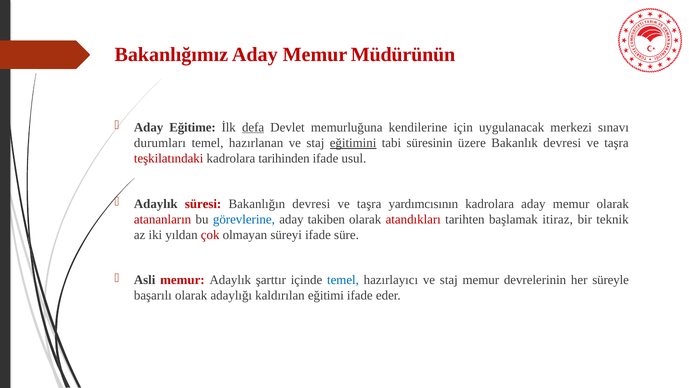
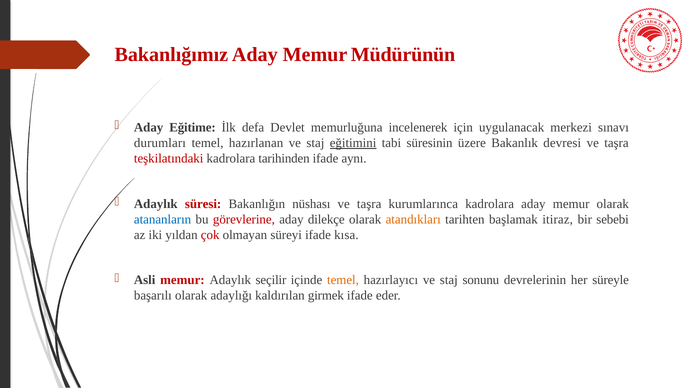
defa underline: present -> none (253, 127)
kendilerine: kendilerine -> incelenerek (418, 127)
usul: usul -> aynı (354, 158)
Bakanlığın devresi: devresi -> nüshası (311, 204)
yardımcısının: yardımcısının -> kurumlarınca (423, 204)
atananların colour: red -> blue (163, 219)
görevlerine colour: blue -> red (244, 219)
takiben: takiben -> dilekçe (326, 219)
atandıkları colour: red -> orange (413, 219)
teknik: teknik -> sebebi (613, 219)
süre: süre -> kısa (346, 235)
şarttır: şarttır -> seçilir (271, 280)
temel colour: blue -> orange (343, 280)
staj memur: memur -> sonunu (481, 280)
eğitimi: eğitimi -> girmek (326, 295)
